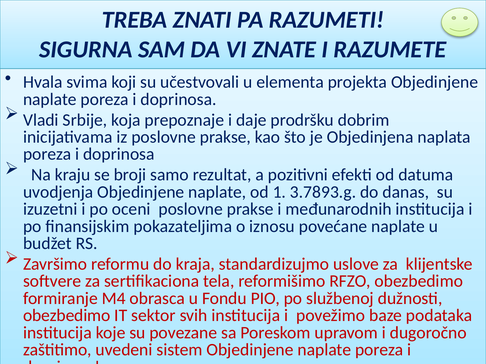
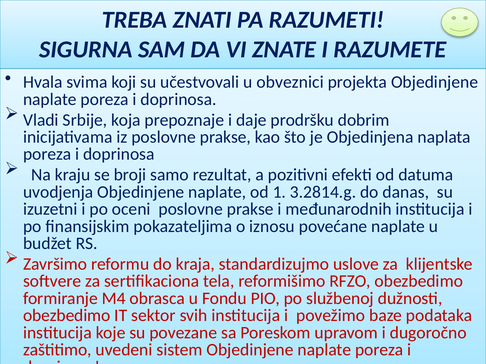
elementa: elementa -> obveznici (290, 82)
3.7893.g: 3.7893.g -> 3.2814.g (323, 192)
